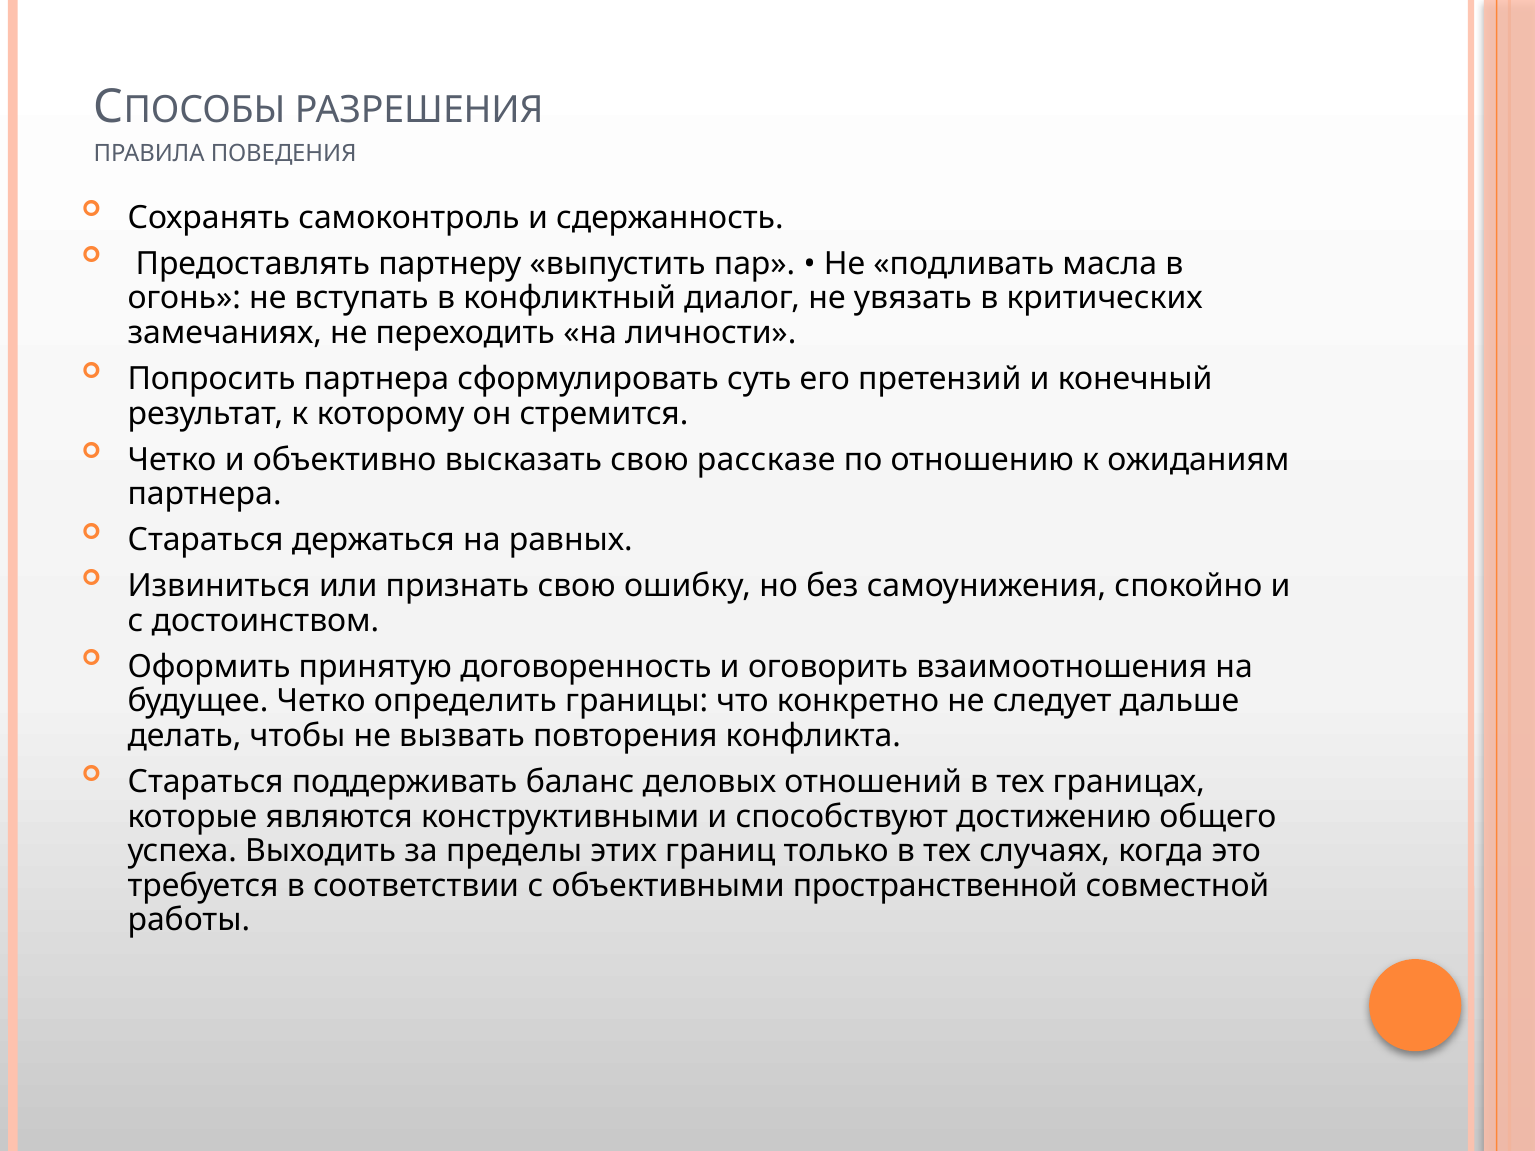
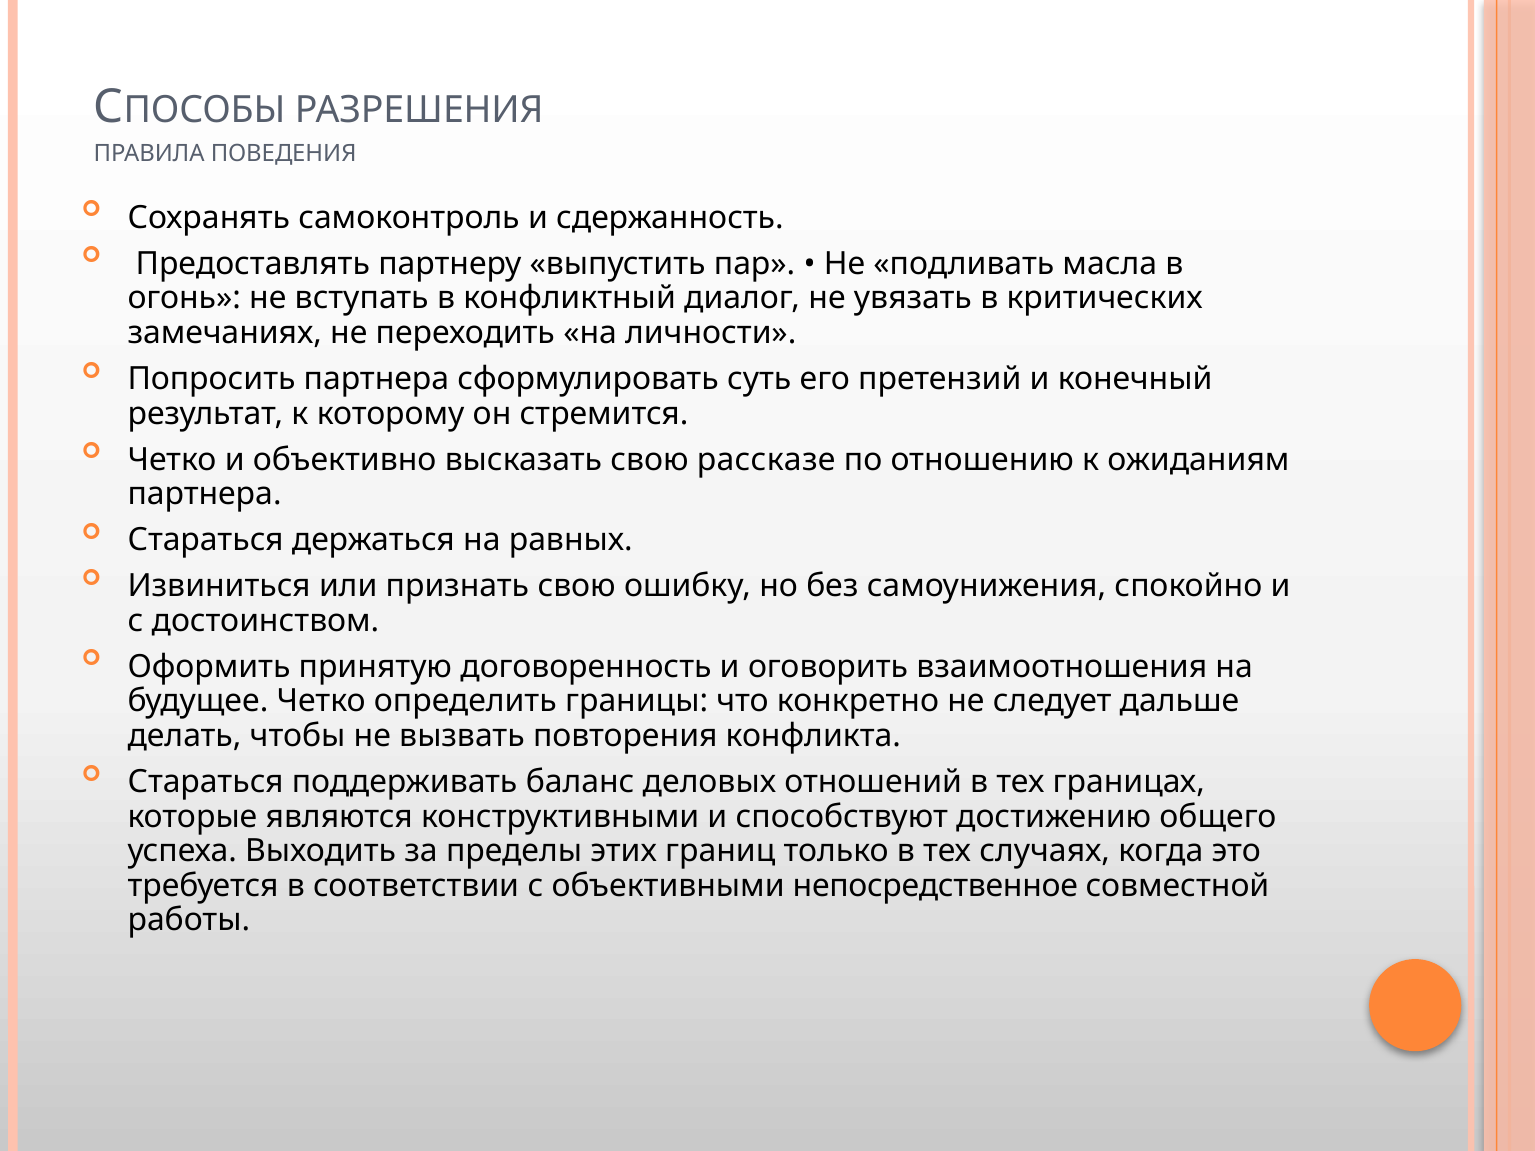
пространственной: пространственной -> непосредственное (935, 886)
